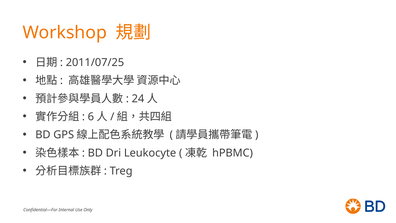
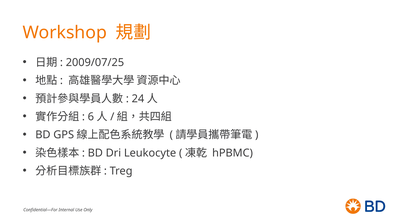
2011/07/25: 2011/07/25 -> 2009/07/25 (95, 62)
